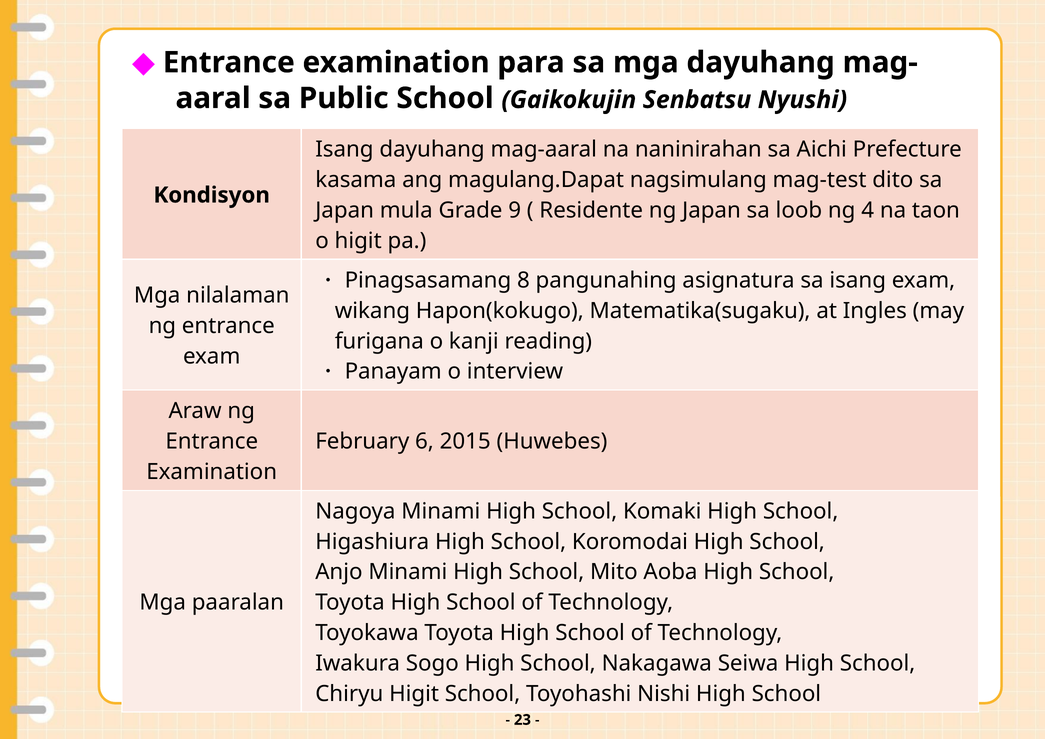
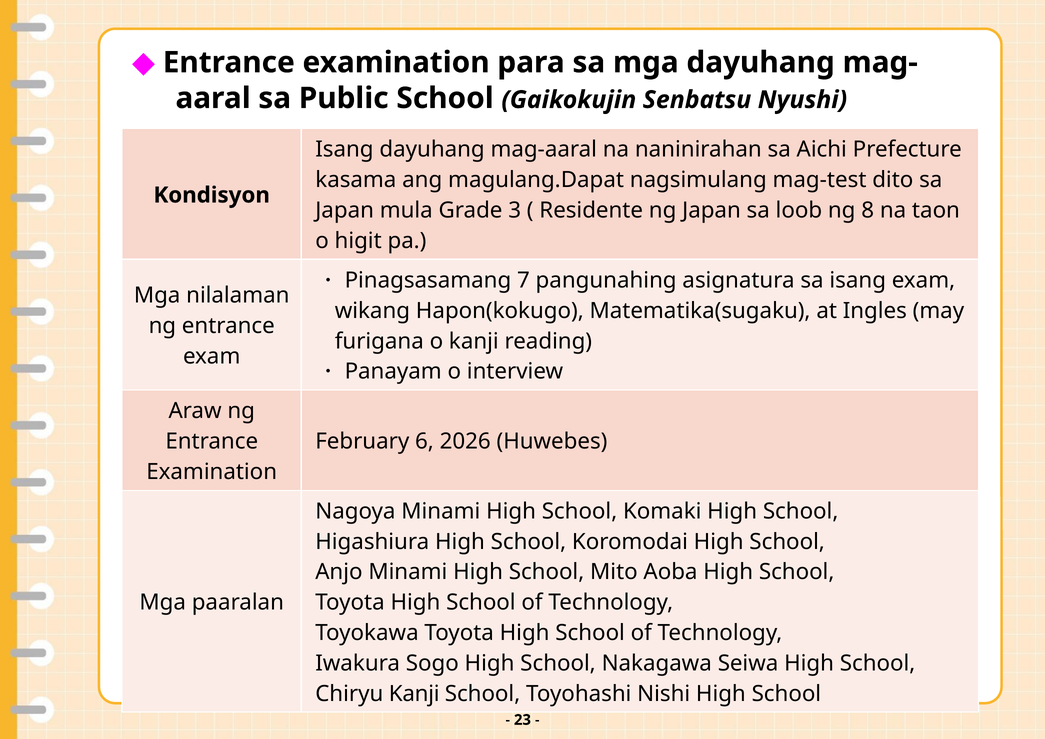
9: 9 -> 3 (515, 210)
4: 4 -> 8 (868, 210)
8: 8 -> 7 (523, 280)
2015: 2015 -> 2026 (465, 441)
Chiryu Higit: Higit -> Kanji (414, 694)
